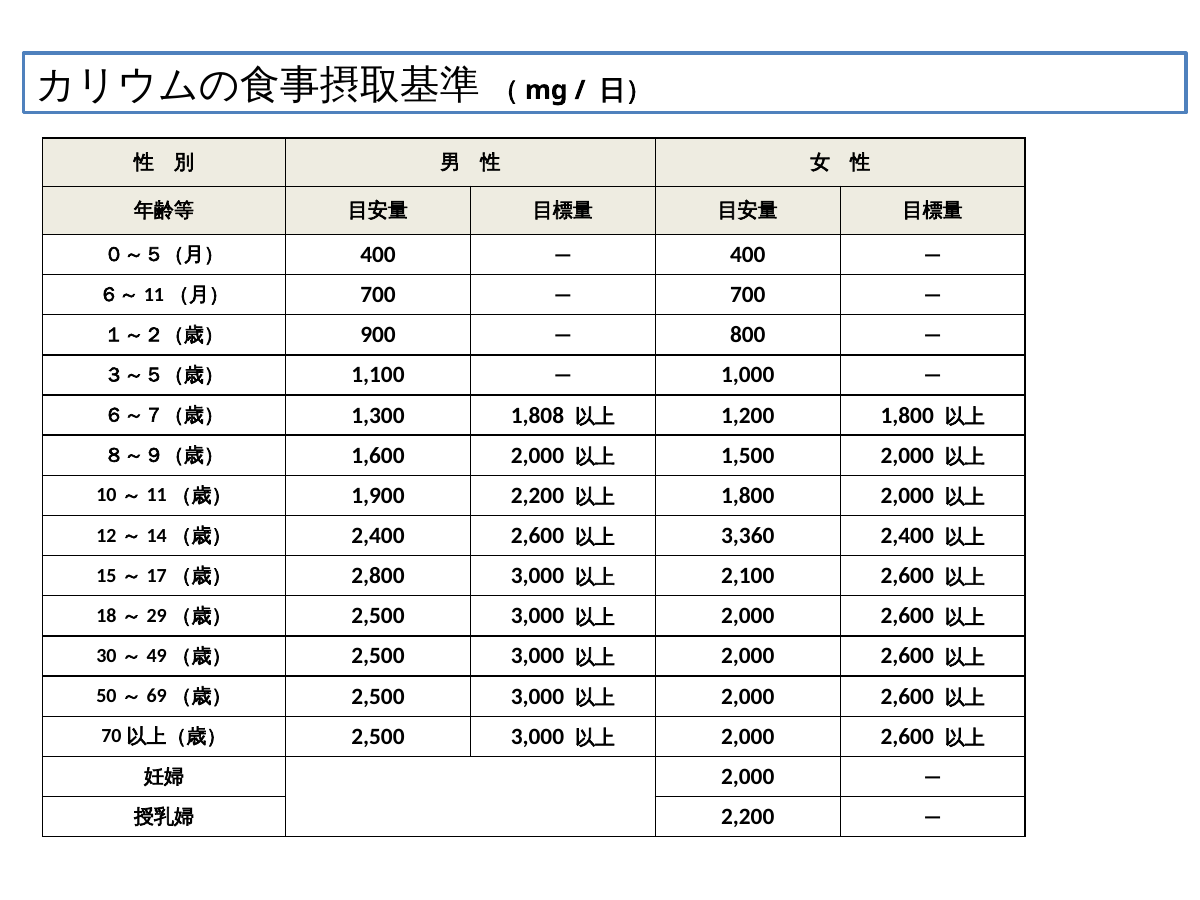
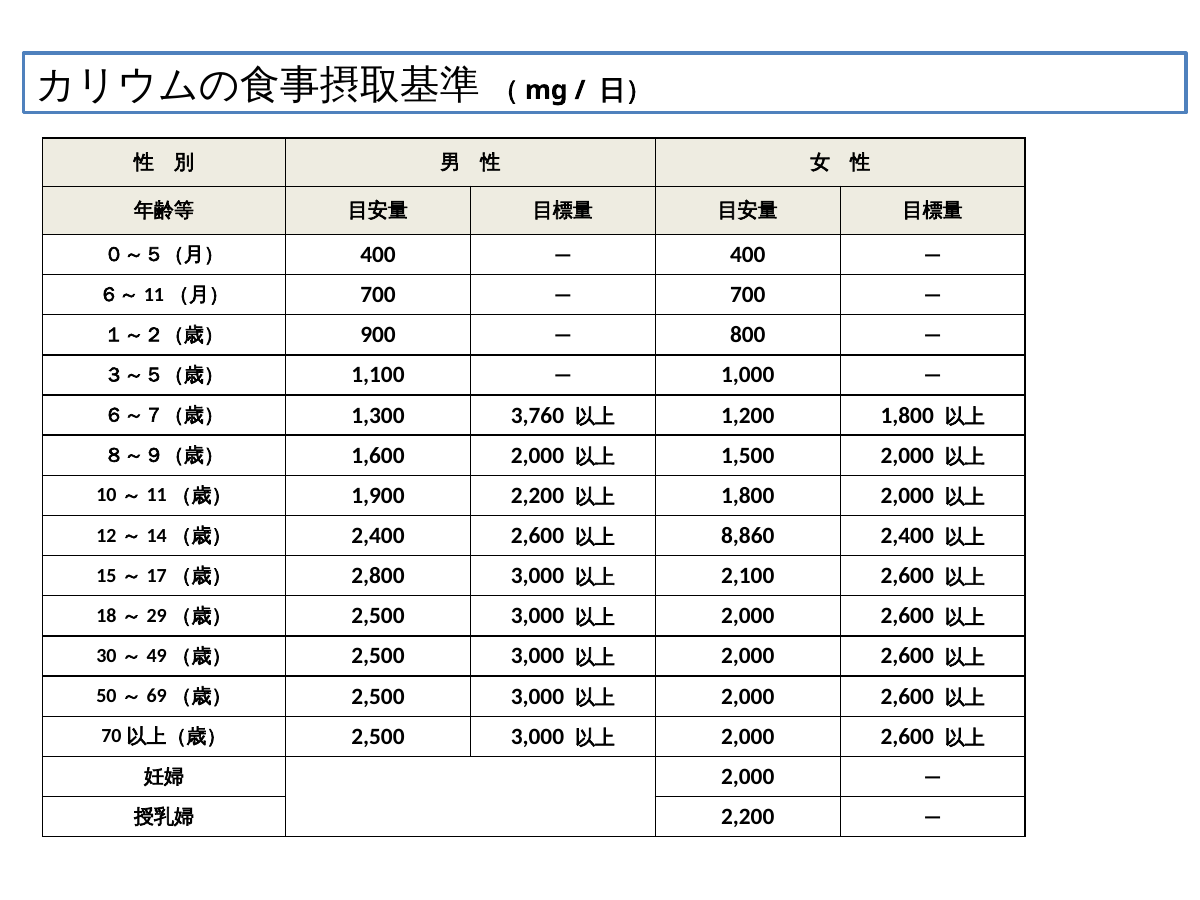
1,808: 1,808 -> 3,760 (537, 415)
3,360: 3,360 -> 8,860 (748, 536)
